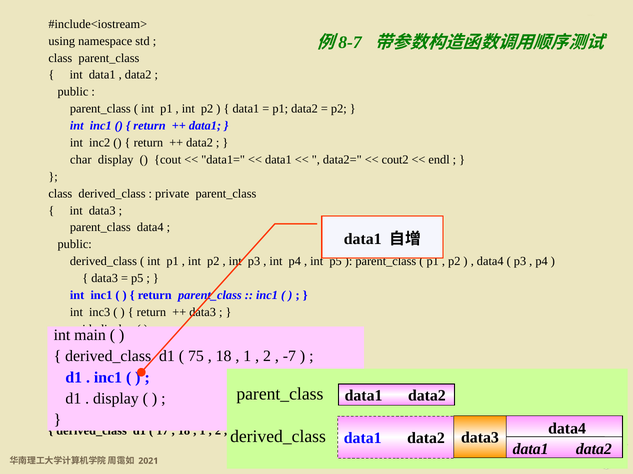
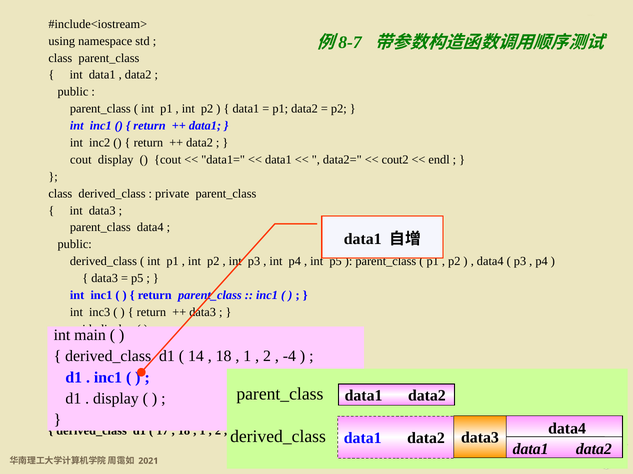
char: char -> cout (81, 160)
75: 75 -> 14 (196, 357)
-7: -7 -> -4 (289, 357)
